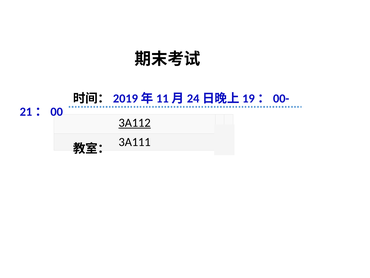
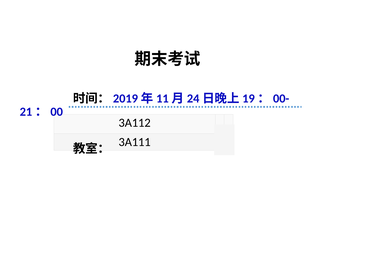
3A112 underline: present -> none (135, 123)
